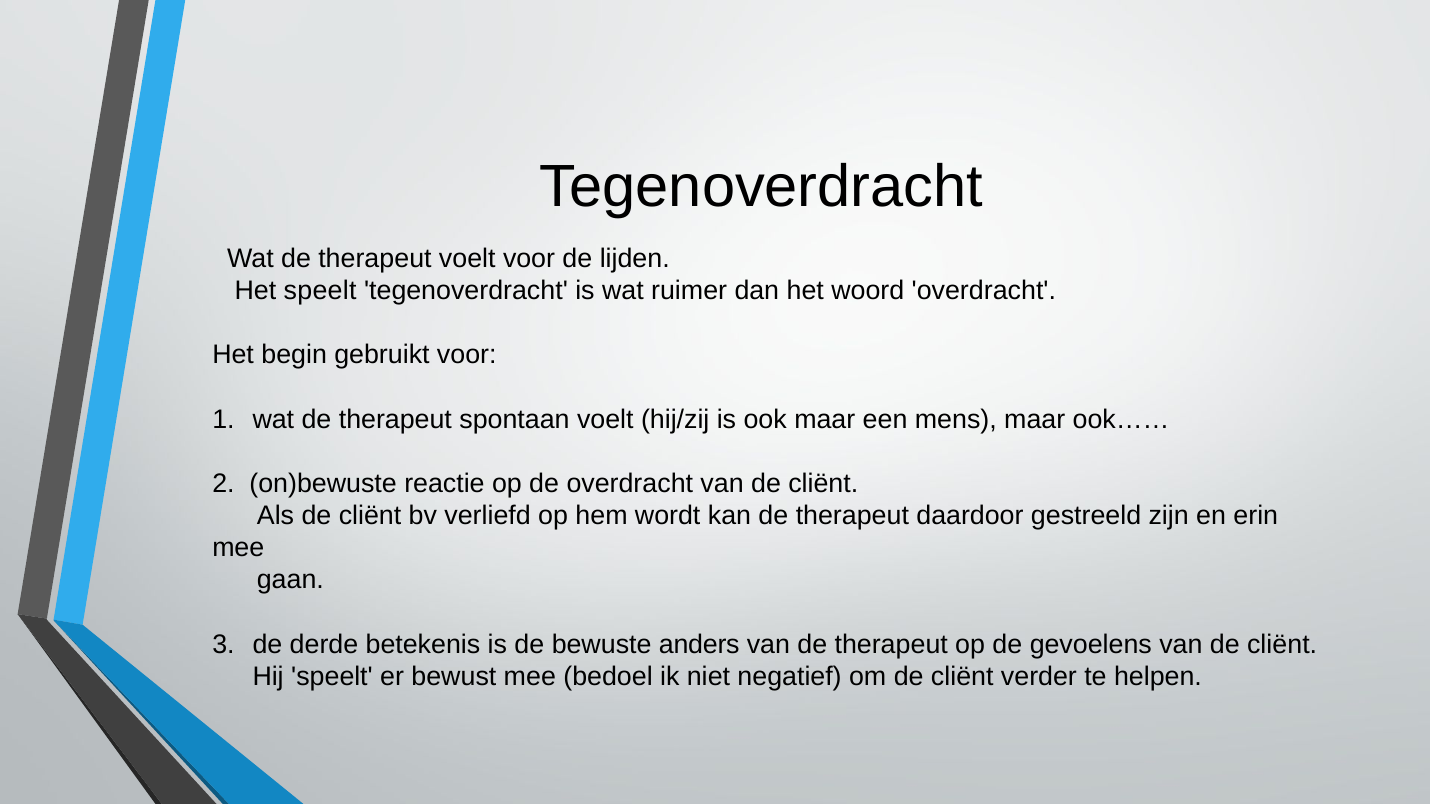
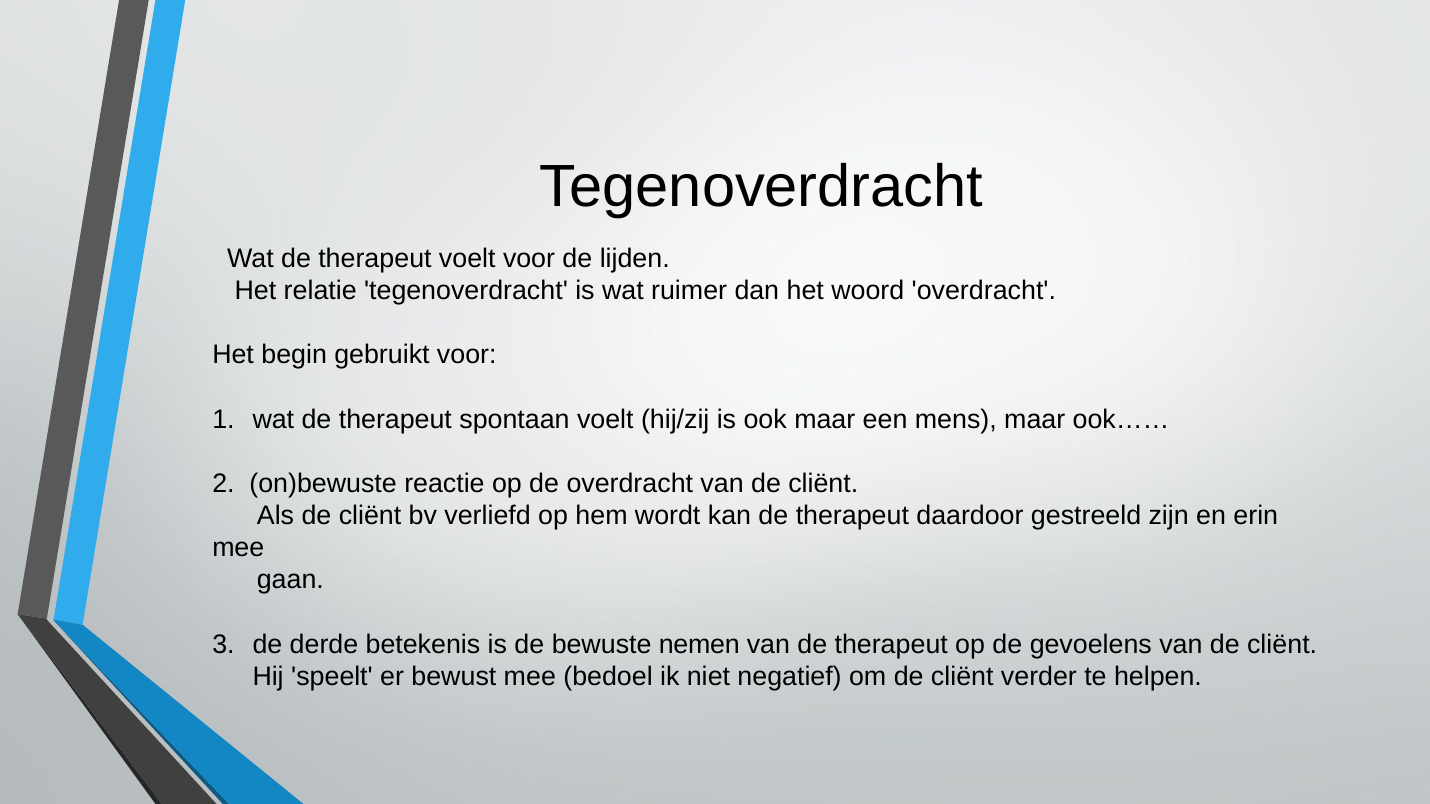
Het speelt: speelt -> relatie (320, 291)
anders: anders -> nemen (699, 645)
